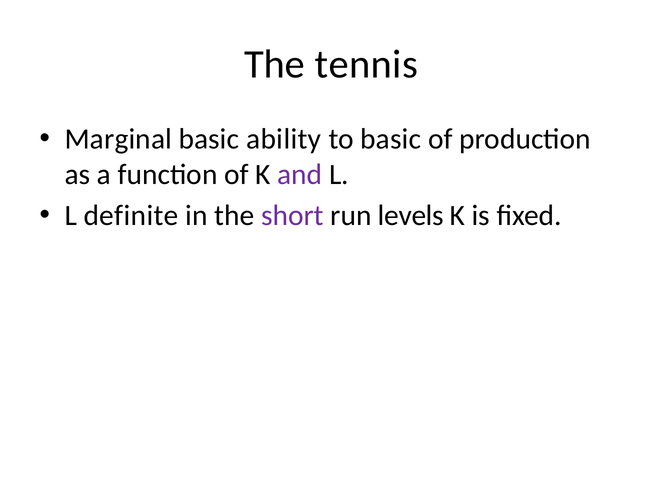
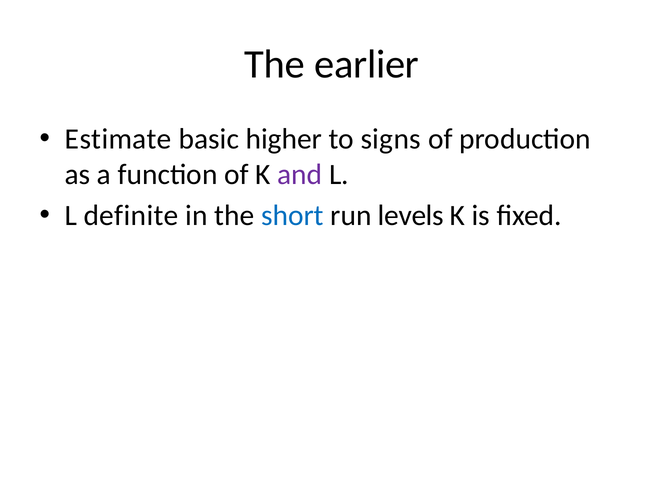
tennis: tennis -> earlier (367, 64)
Marginal: Marginal -> Estimate (118, 139)
ability: ability -> higher (284, 139)
to basic: basic -> signs (391, 139)
short colour: purple -> blue (292, 216)
